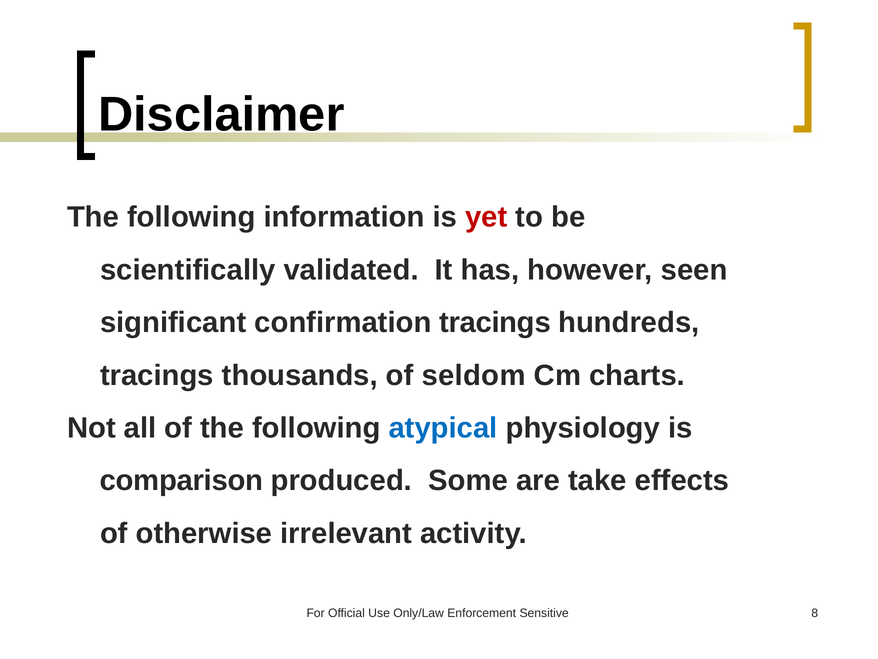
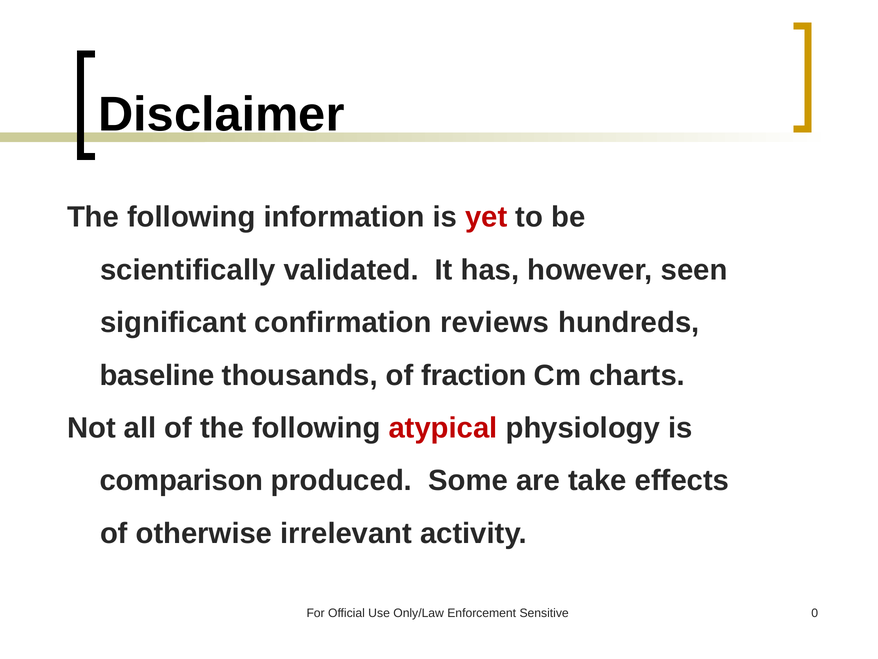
confirmation tracings: tracings -> reviews (495, 322)
tracings: tracings -> baseline (157, 375)
seldom: seldom -> fraction (474, 375)
atypical colour: blue -> red (443, 428)
8: 8 -> 0 (815, 613)
